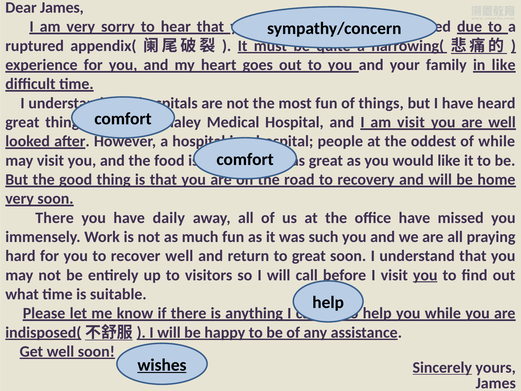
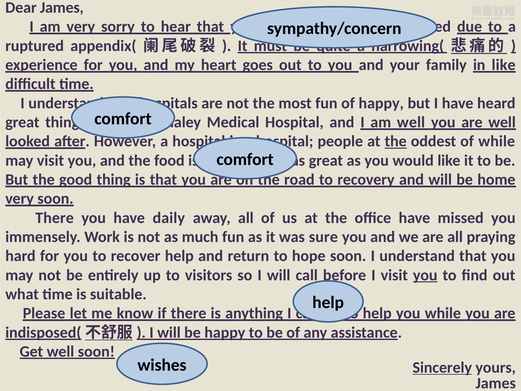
of things: things -> happy (381, 103)
am visit: visit -> well (411, 122)
the underline: none -> present (396, 141)
such: such -> sure (323, 237)
recover well: well -> help (179, 256)
to great: great -> hope (309, 256)
wishes underline: present -> none (162, 365)
